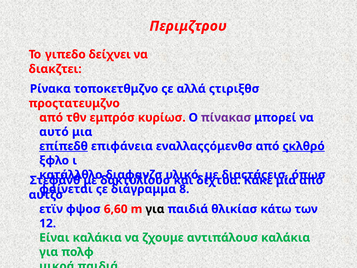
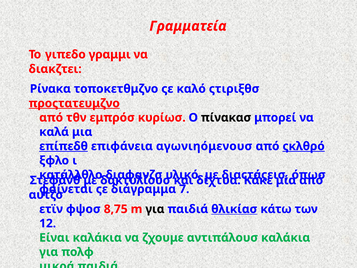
Περιμζτρου: Περιμζτρου -> Γραμματεία (188, 26)
δείχνει: δείχνει -> γραμμι (110, 54)
αλλά: αλλά -> καλό (191, 89)
προςτατευμζνο underline: none -> present (74, 103)
πίνακασ colour: purple -> black (226, 118)
αυτό: αυτό -> καλά (54, 132)
εναλλαςςόμενθσ: εναλλαςςόμενθσ -> αγωνιηόμενουσ (204, 146)
8: 8 -> 7 (184, 189)
6,60: 6,60 -> 8,75 (116, 209)
θλικίασ underline: none -> present (234, 209)
